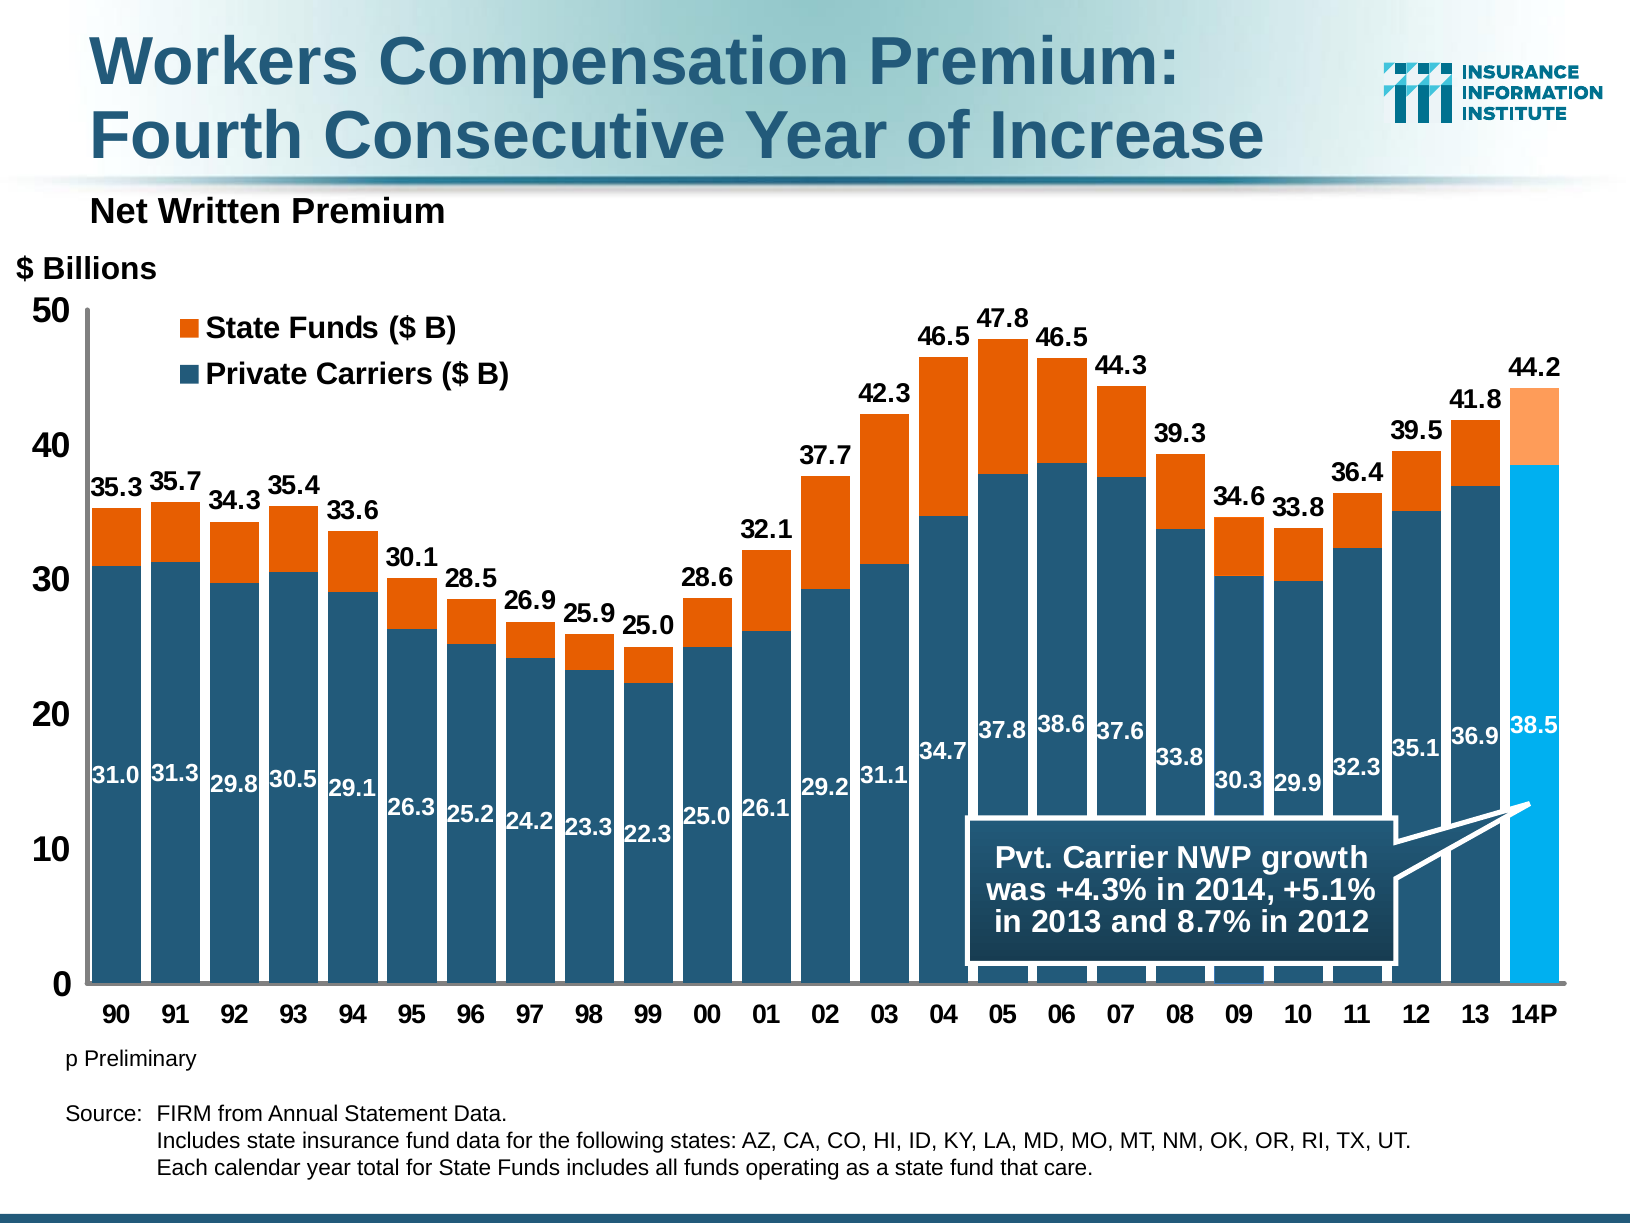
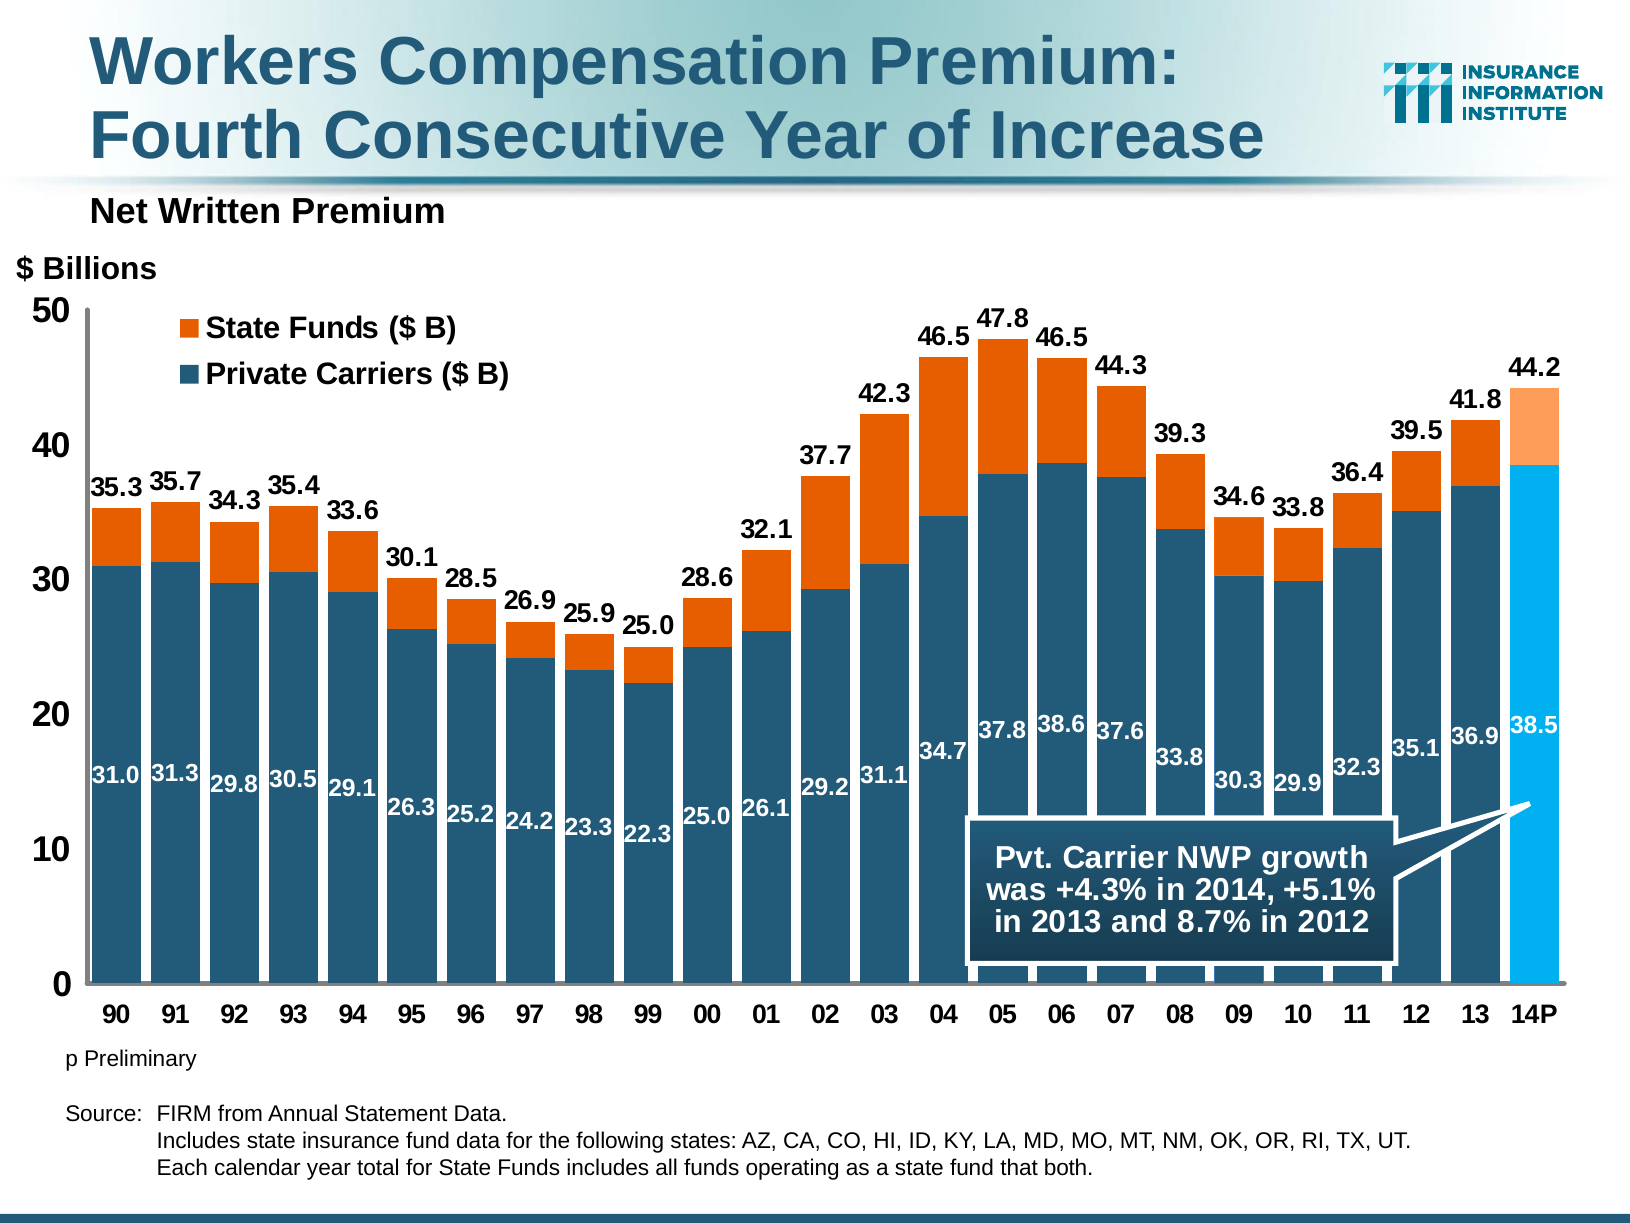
care: care -> both (1069, 1168)
